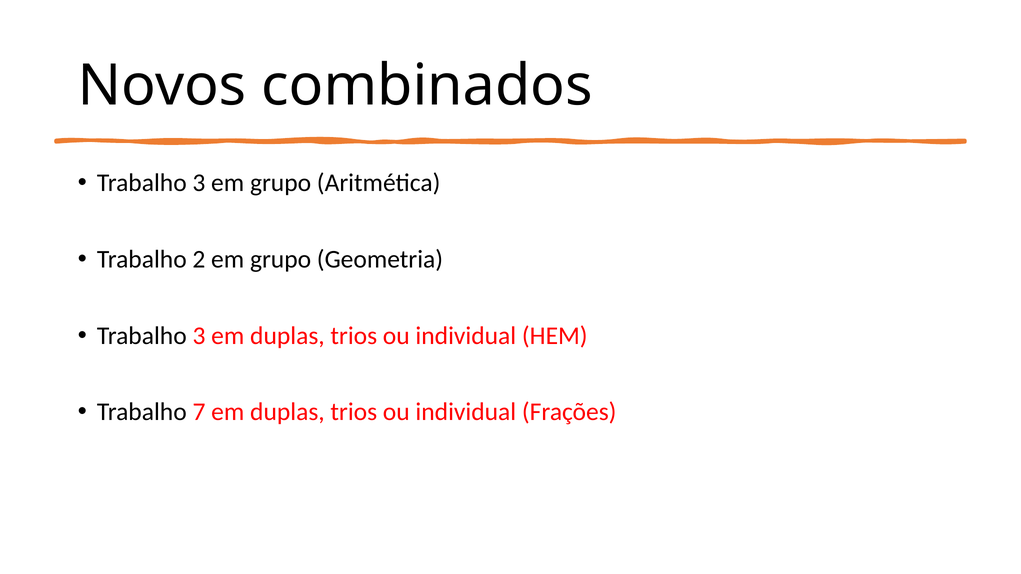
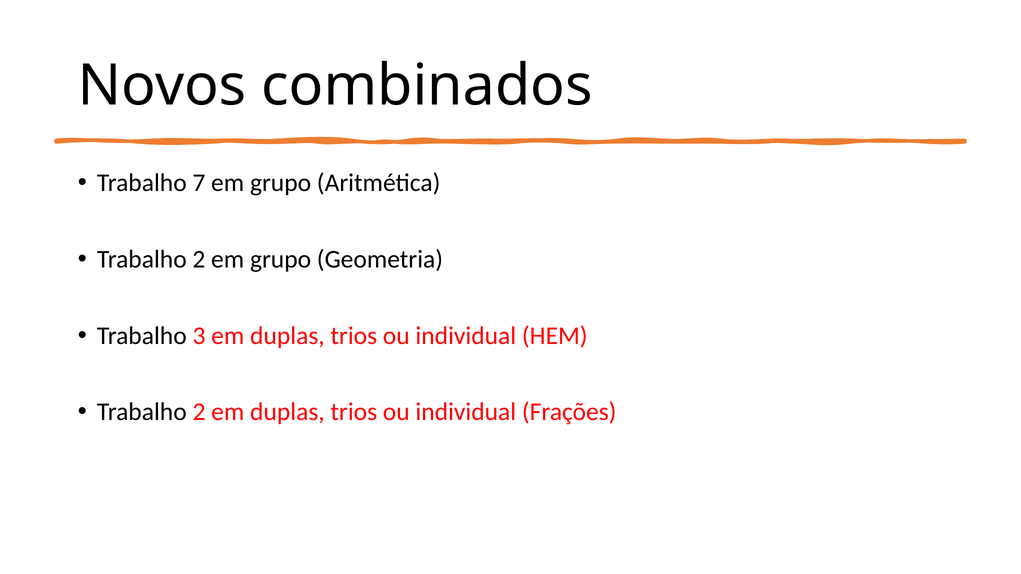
3: 3 -> 7 (199, 183)
7: 7 -> 2 (199, 412)
